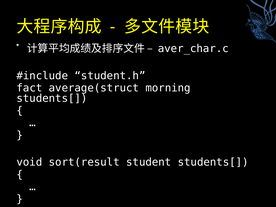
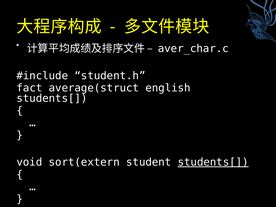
morning: morning -> english (168, 88)
sort(result: sort(result -> sort(extern (84, 162)
students[ underline: none -> present (213, 162)
